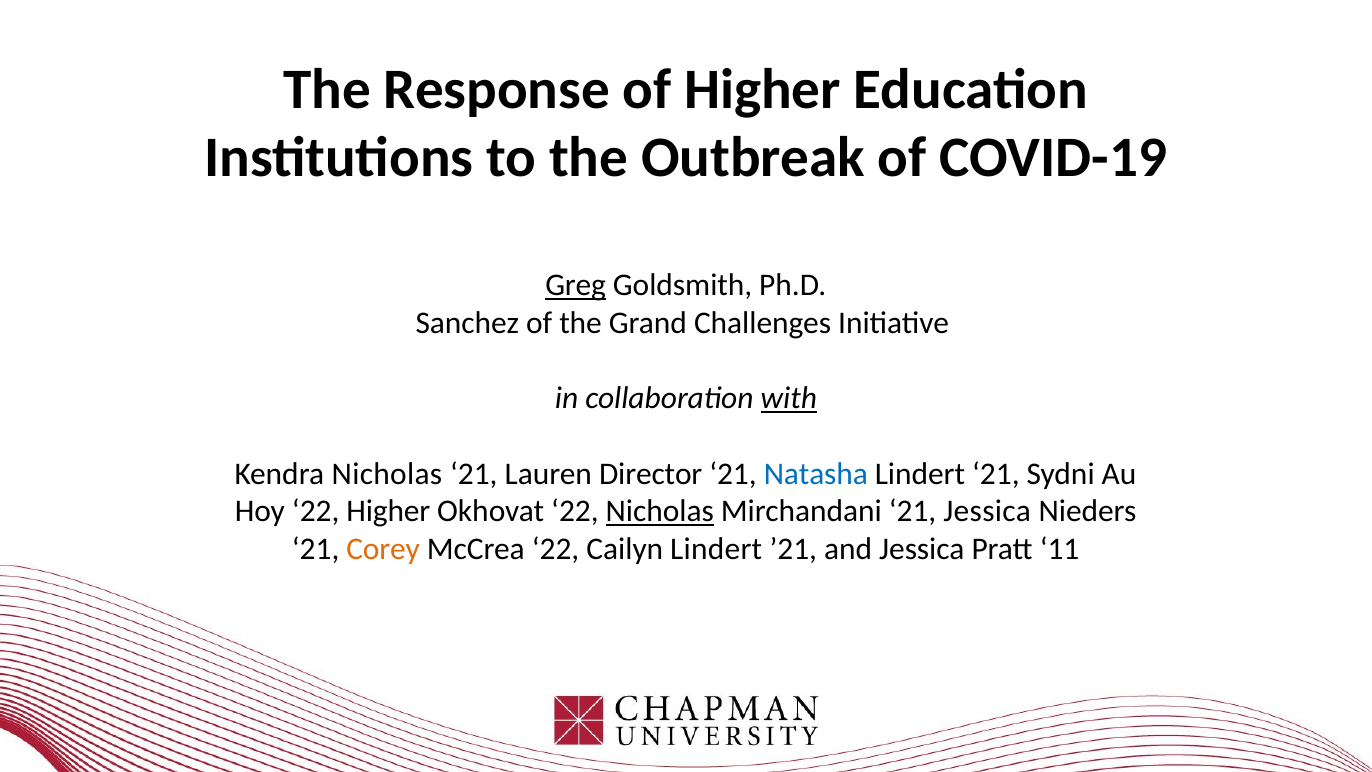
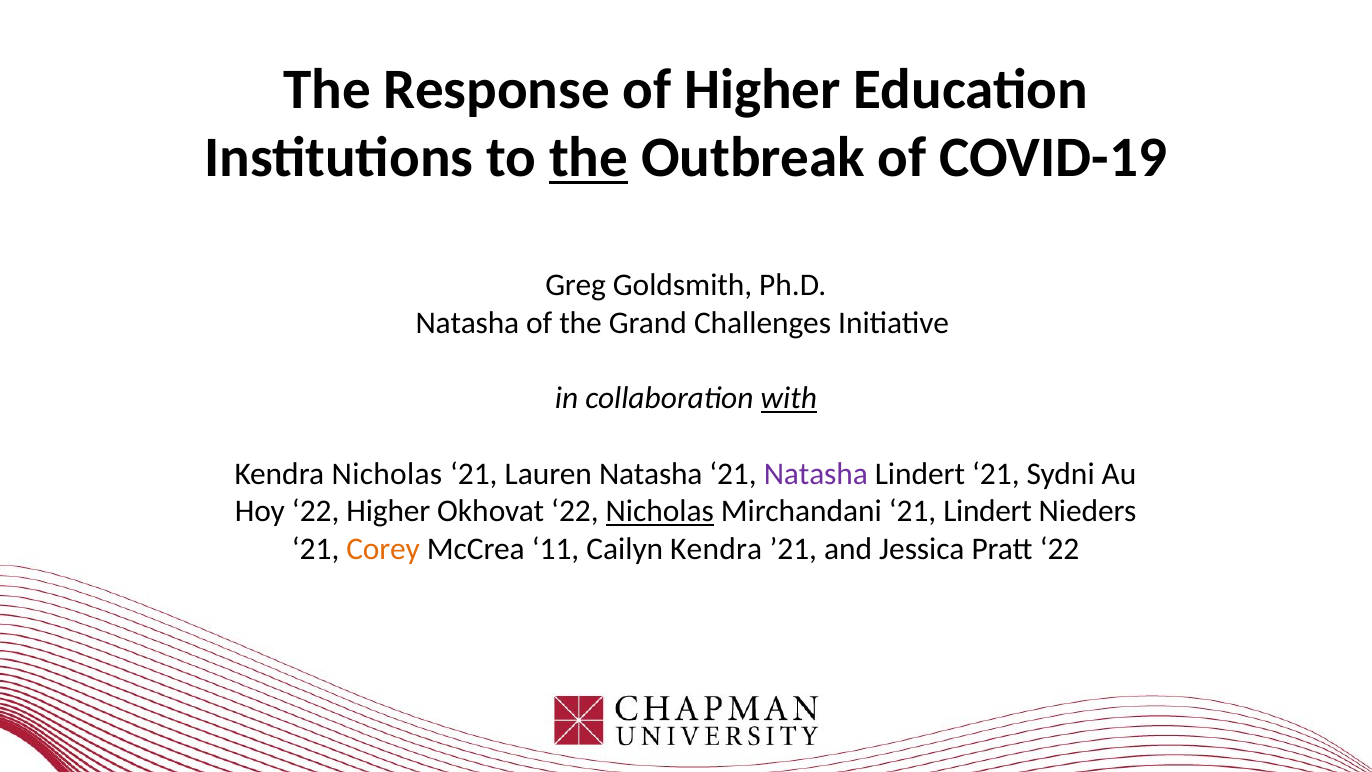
the underline: none -> present (589, 158)
Greg underline: present -> none (576, 285)
Sanchez: Sanchez -> Natasha (467, 323)
Lauren Director: Director -> Natasha (651, 474)
Natasha colour: blue -> purple (816, 474)
21 Jessica: Jessica -> Lindert (988, 511)
McCrea 22: 22 -> 11 (556, 549)
Cailyn Lindert: Lindert -> Kendra (716, 549)
Pratt 11: 11 -> 22 (1060, 549)
